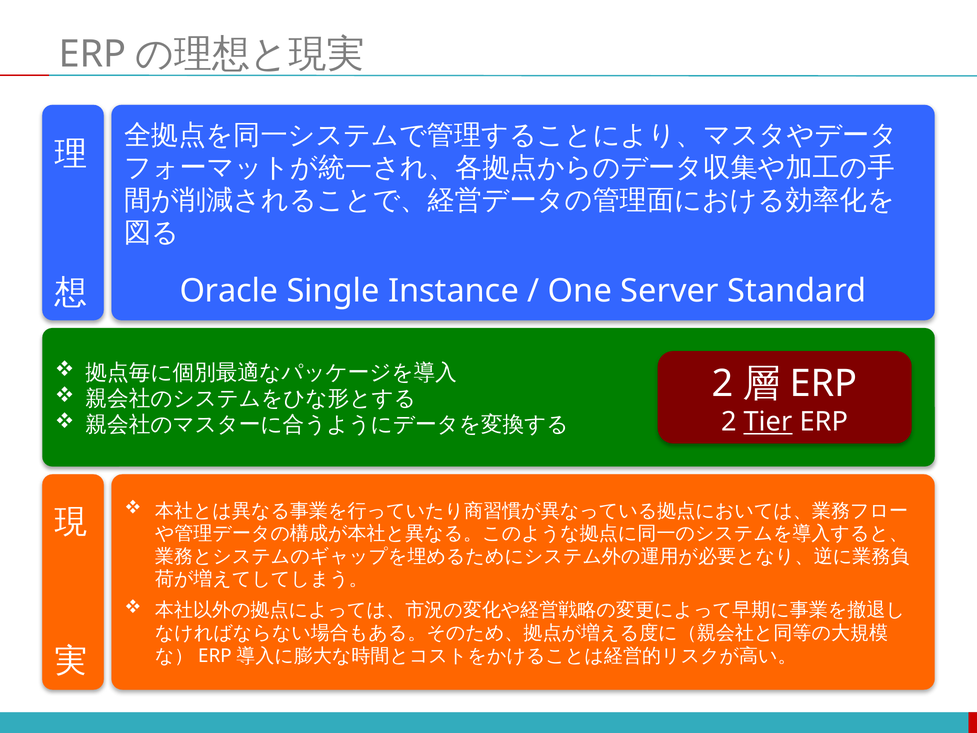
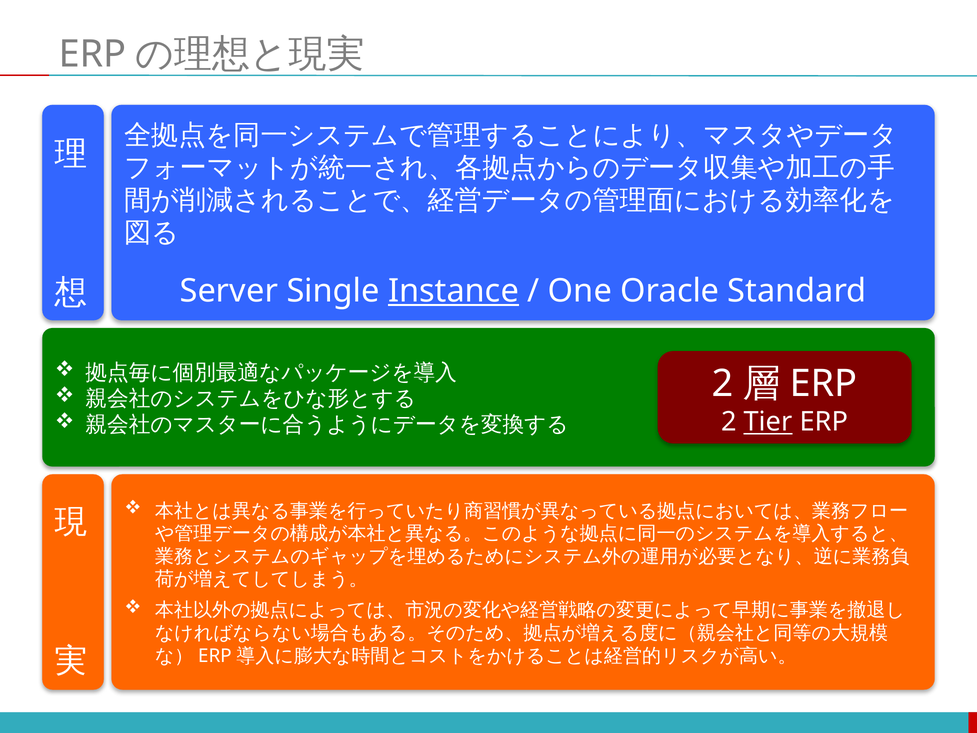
Oracle: Oracle -> Server (229, 291)
Instance underline: none -> present (454, 291)
Server: Server -> Oracle (670, 291)
